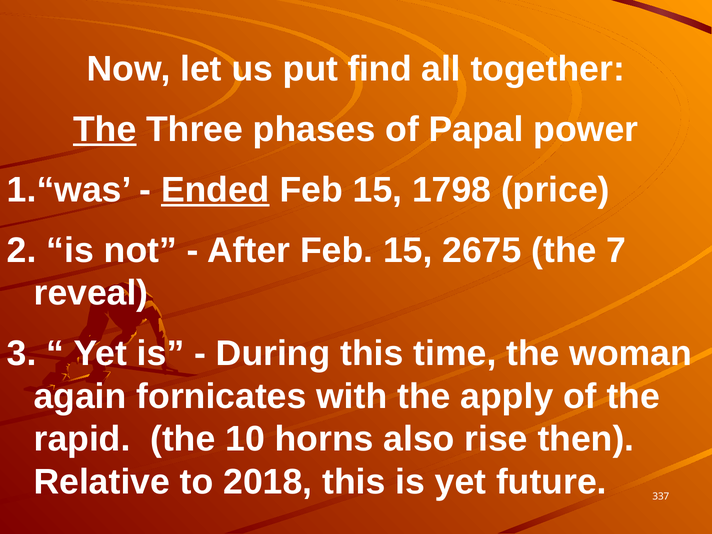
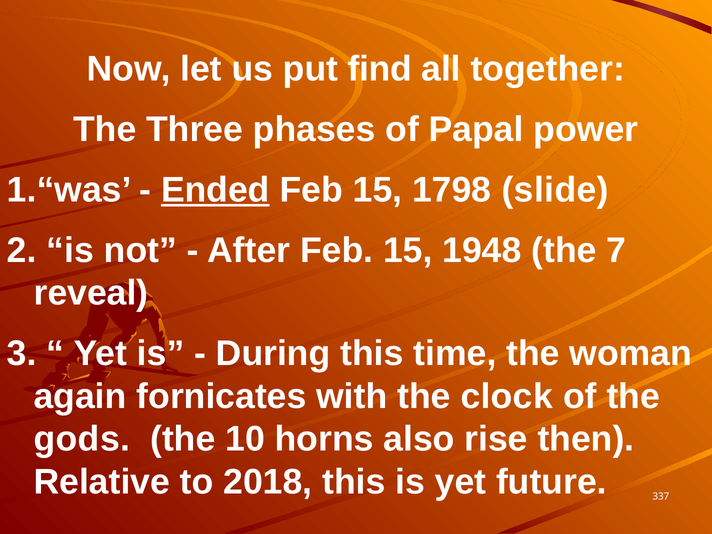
The underline: present -> none (105, 129)
price: price -> slide (555, 190)
2675: 2675 -> 1948 (482, 250)
apply: apply -> clock (507, 396)
rapid: rapid -> gods (82, 439)
